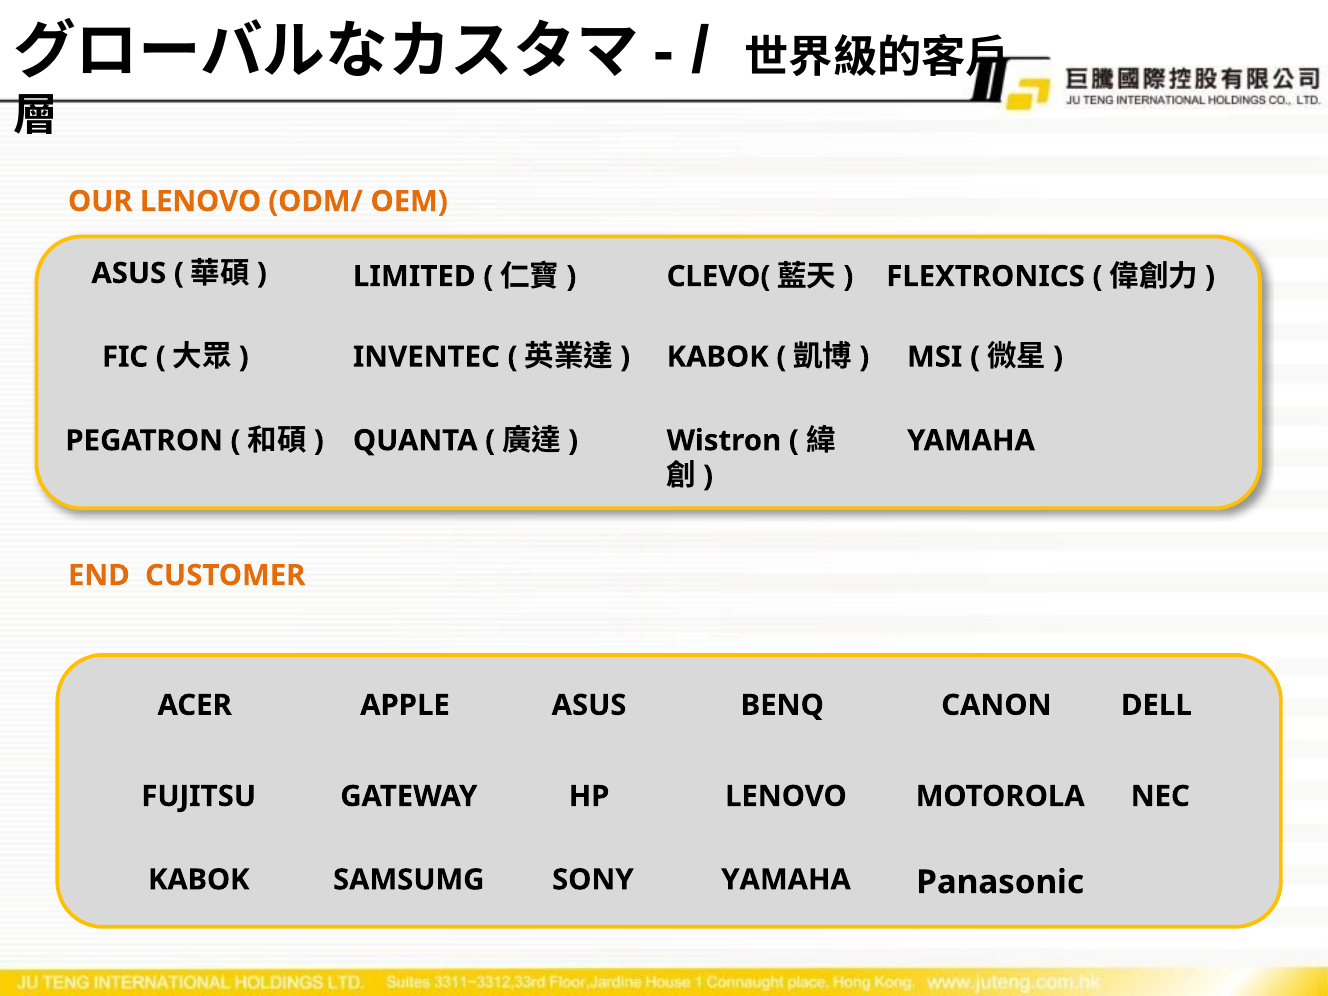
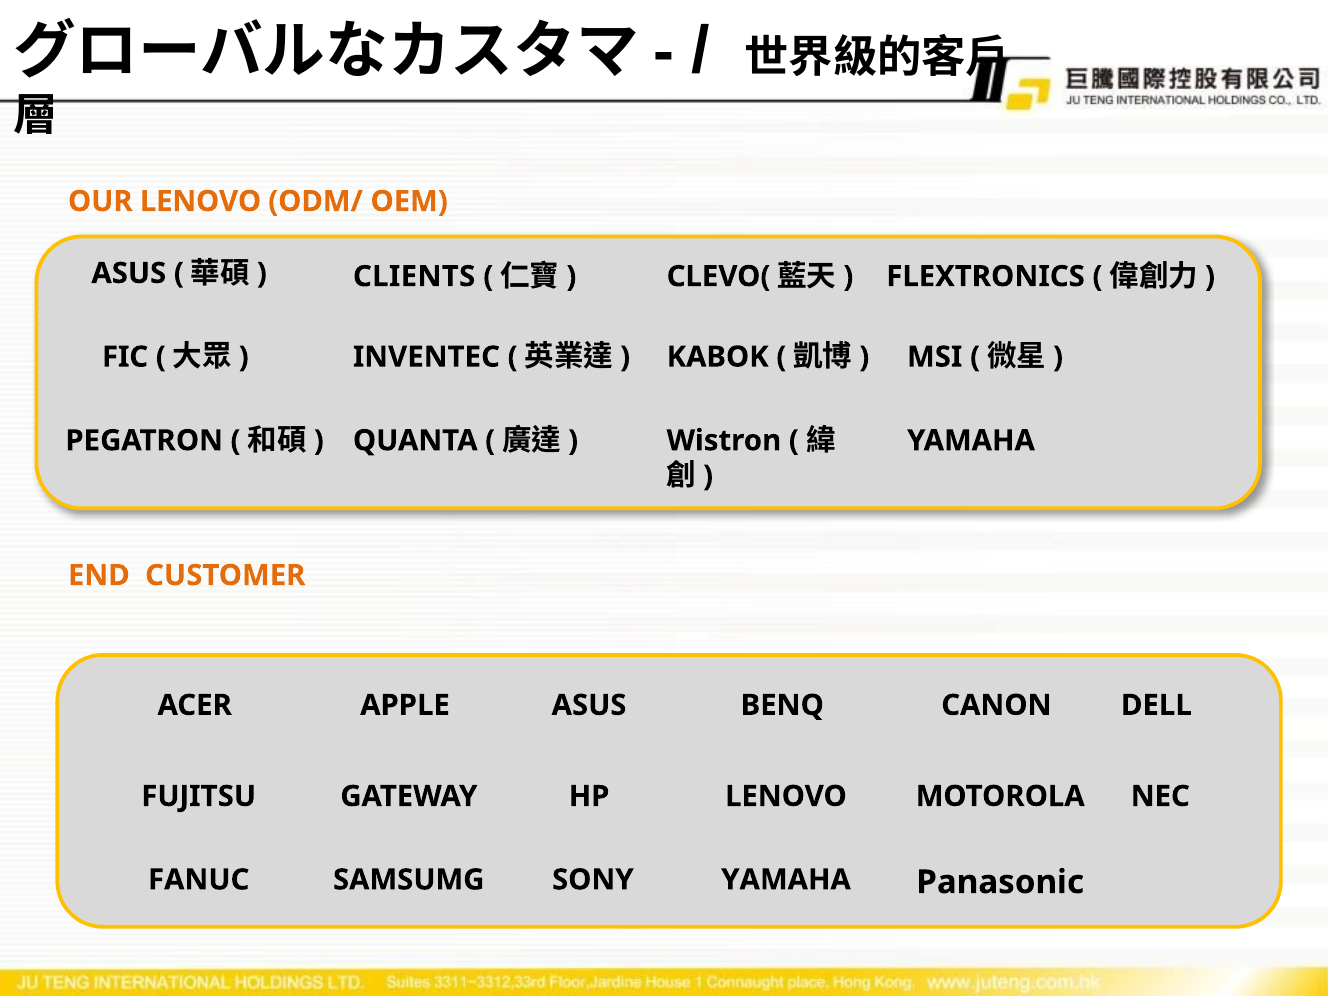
LIMITED: LIMITED -> CLIENTS (414, 276)
KABOK: KABOK -> FANUC (199, 880)
